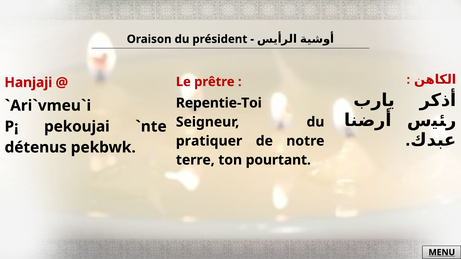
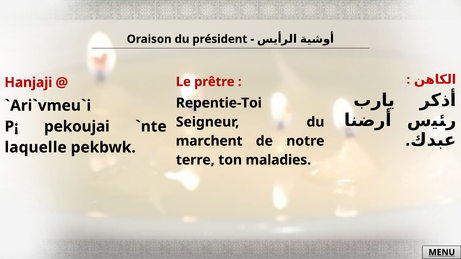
pratiquer: pratiquer -> marchent (209, 141)
détenus: détenus -> laquelle (36, 148)
pourtant: pourtant -> maladies (278, 160)
